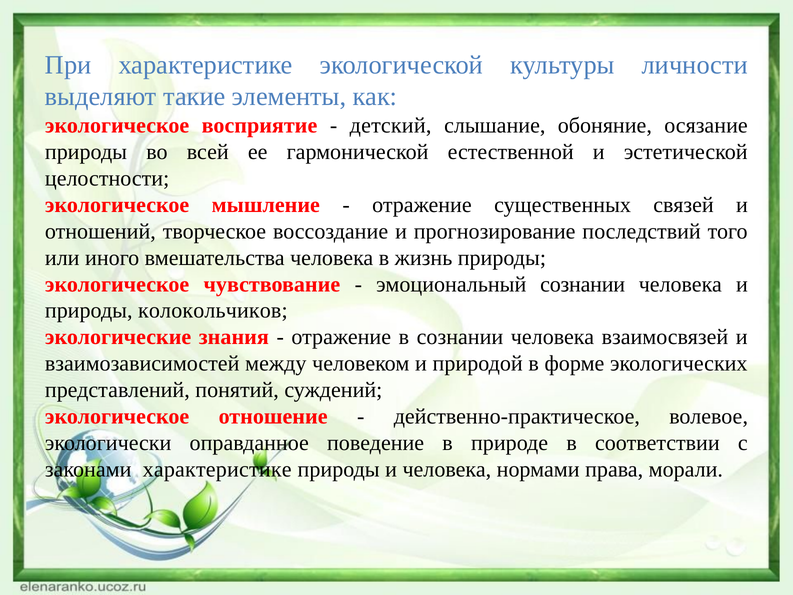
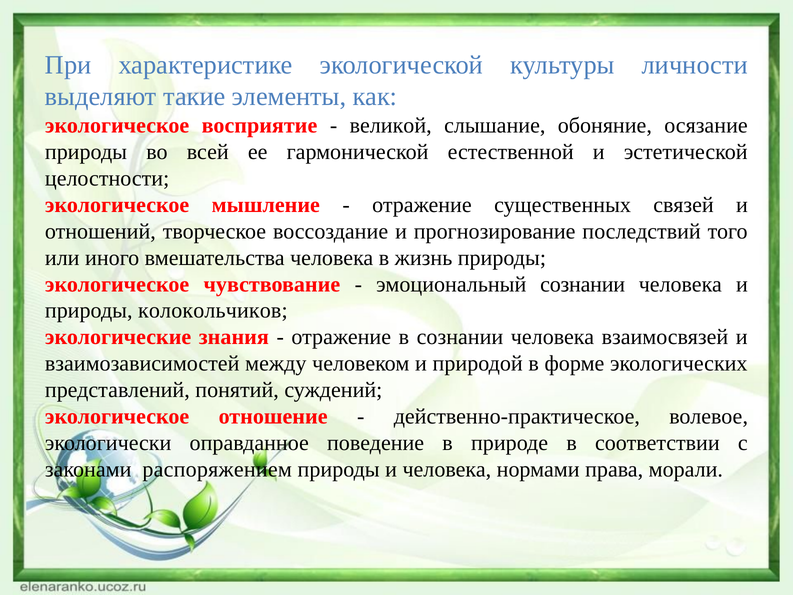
детский: детский -> великой (391, 125)
законами характеристике: характеристике -> распоряжением (217, 469)
